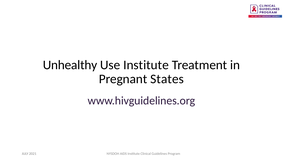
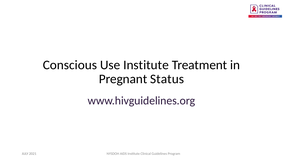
Unhealthy: Unhealthy -> Conscious (70, 65)
States: States -> Status (167, 79)
